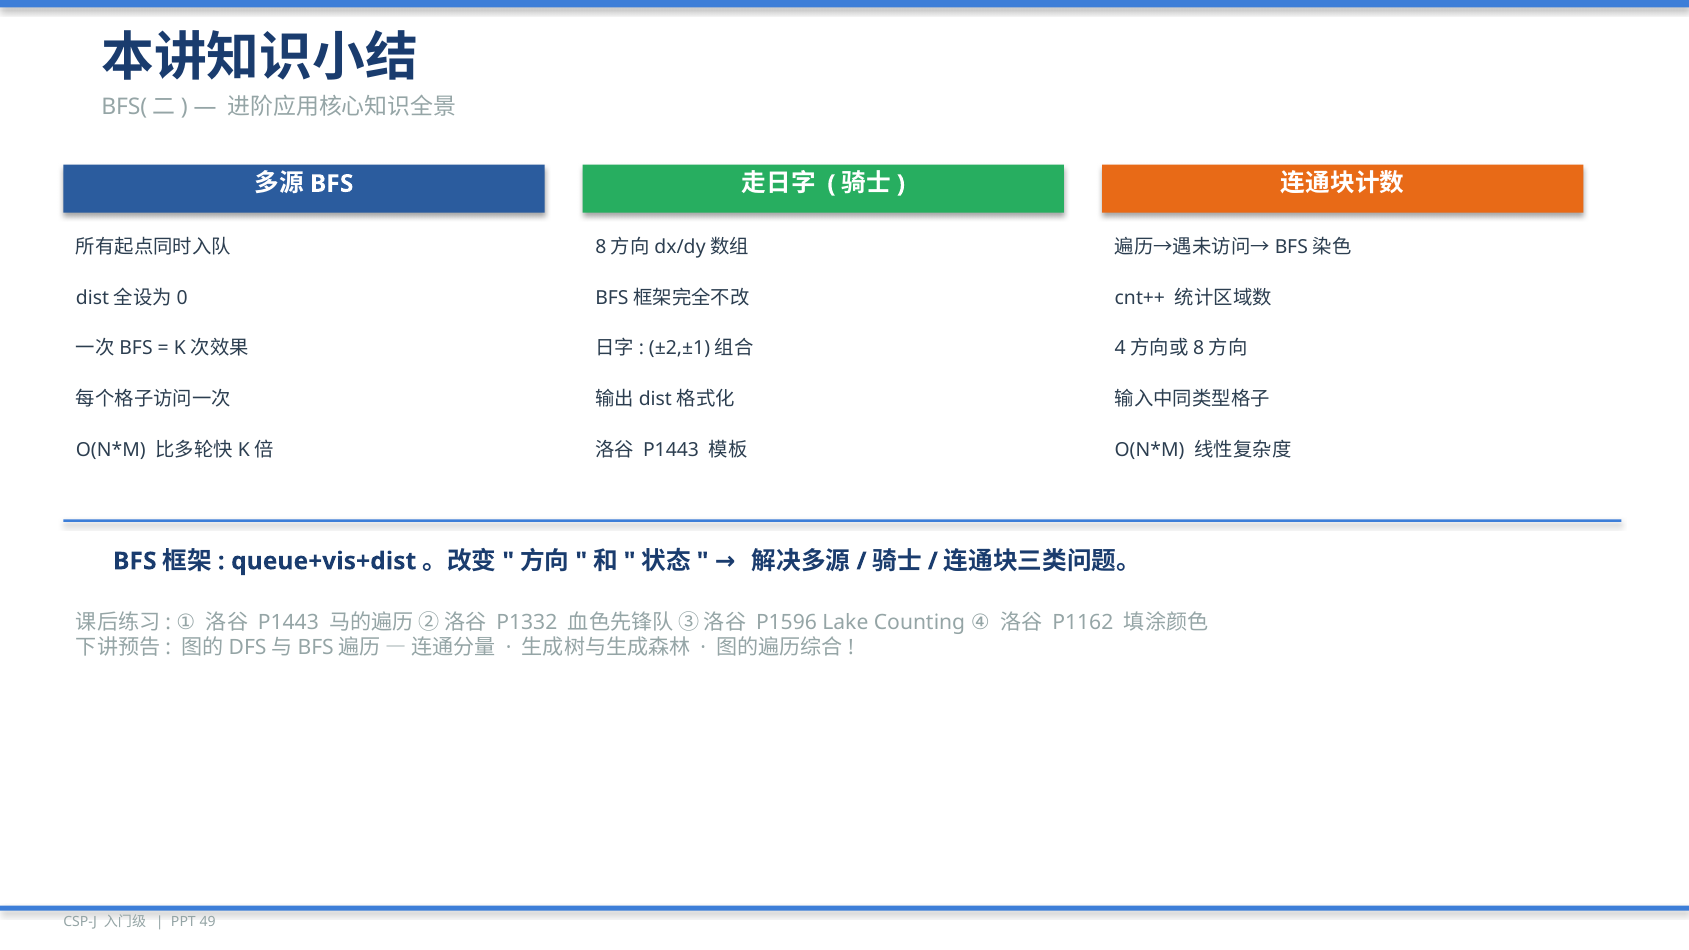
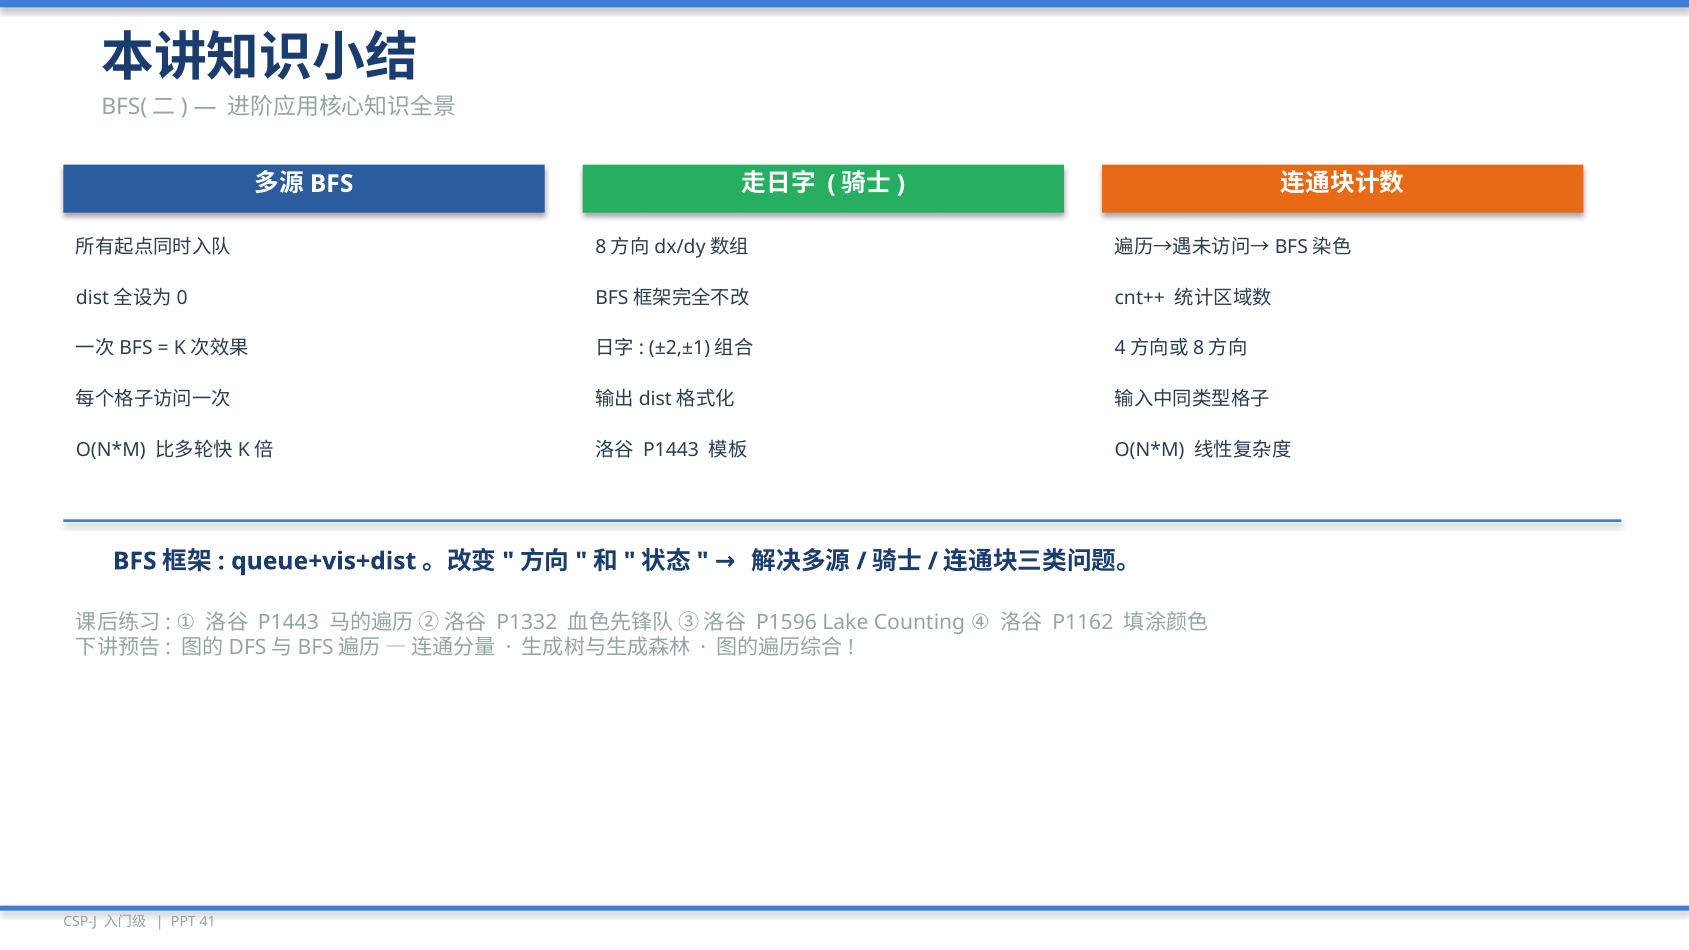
49: 49 -> 41 (208, 921)
